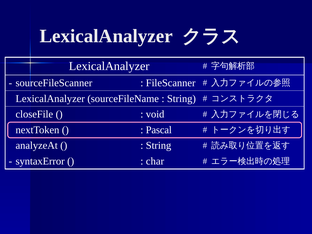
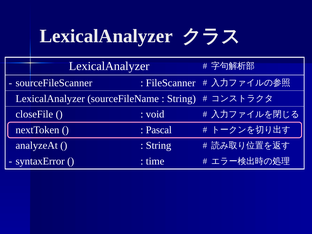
char: char -> time (155, 161)
